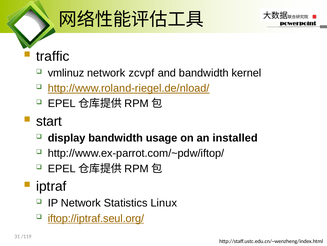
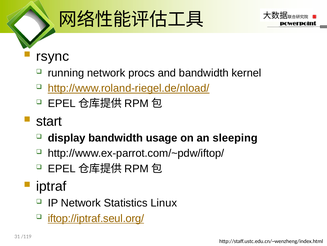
traffic: traffic -> rsync (53, 56)
vmlinuz: vmlinuz -> running (66, 73)
zcvpf: zcvpf -> procs (142, 73)
installed: installed -> sleeping (235, 138)
